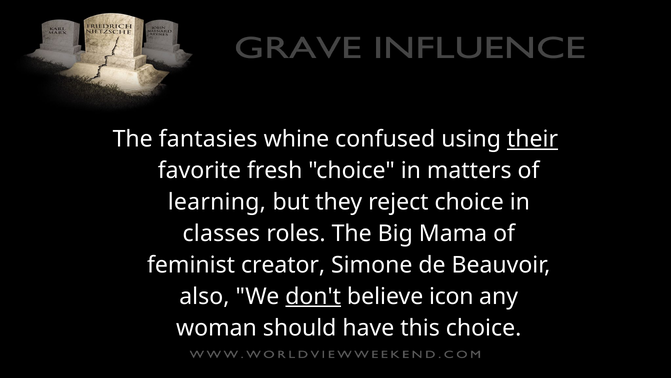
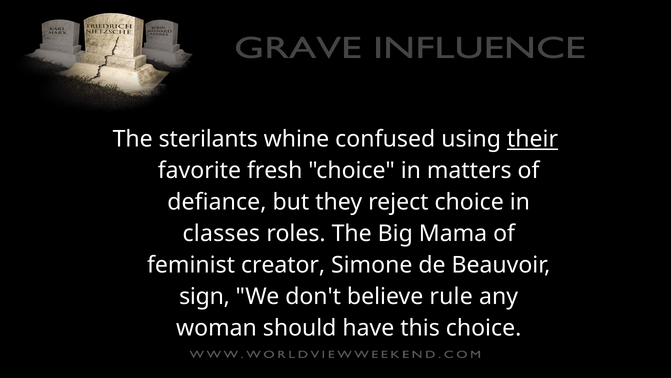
fantasies: fantasies -> sterilants (208, 139)
learning: learning -> defiance (217, 202)
also: also -> sign (205, 296)
don't underline: present -> none (313, 296)
icon: icon -> rule (451, 296)
